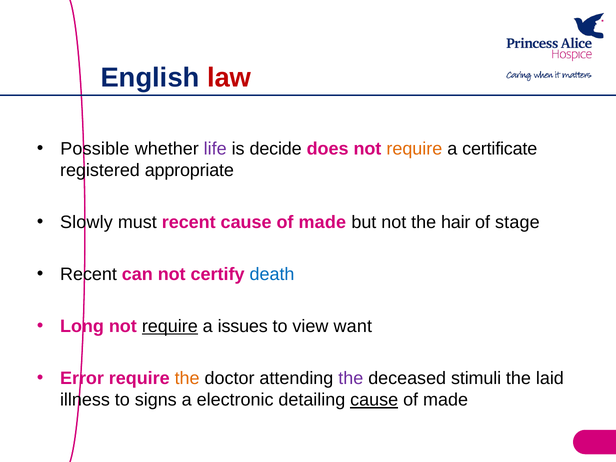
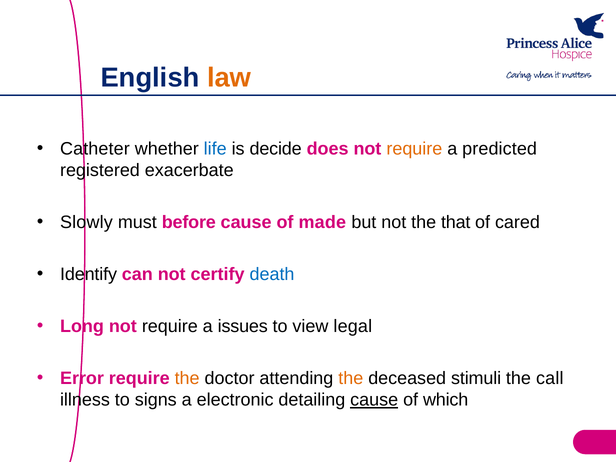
law colour: red -> orange (229, 78)
Possible: Possible -> Catheter (95, 149)
life colour: purple -> blue (215, 149)
certificate: certificate -> predicted (500, 149)
appropriate: appropriate -> exacerbate (189, 170)
must recent: recent -> before (189, 222)
hair: hair -> that (456, 222)
stage: stage -> cared (517, 222)
Recent: Recent -> Identify (89, 274)
require underline: present -> none (170, 326)
want: want -> legal (353, 326)
the colour: purple -> orange (351, 378)
laid: laid -> call (550, 378)
made: made -> which (446, 400)
